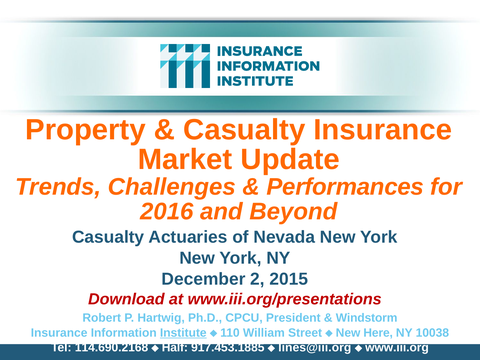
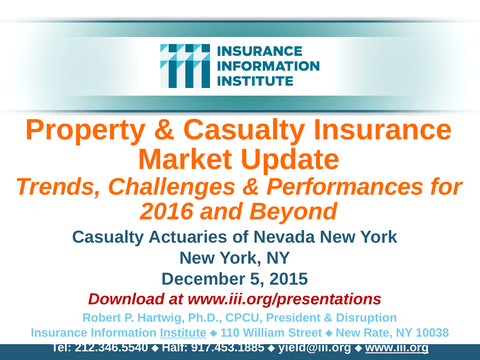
2: 2 -> 5 (257, 279)
Windstorm: Windstorm -> Disruption (366, 318)
Here: Here -> Rate (378, 333)
114.690.2168: 114.690.2168 -> 212.346.5540 (112, 348)
lines@iii.org: lines@iii.org -> yield@iii.org (315, 348)
www.iii.org underline: none -> present (397, 348)
